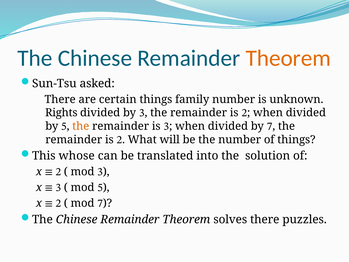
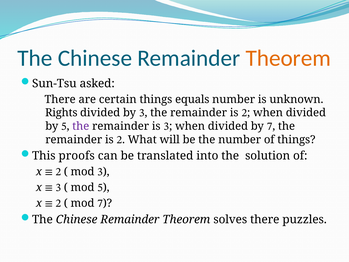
family: family -> equals (192, 99)
the colour: orange -> purple (81, 126)
whose: whose -> proofs (77, 156)
